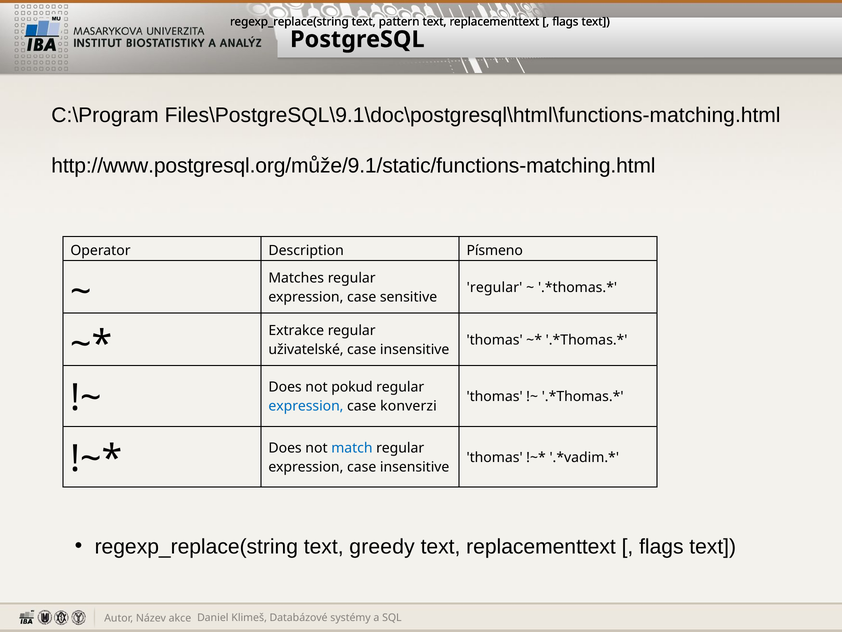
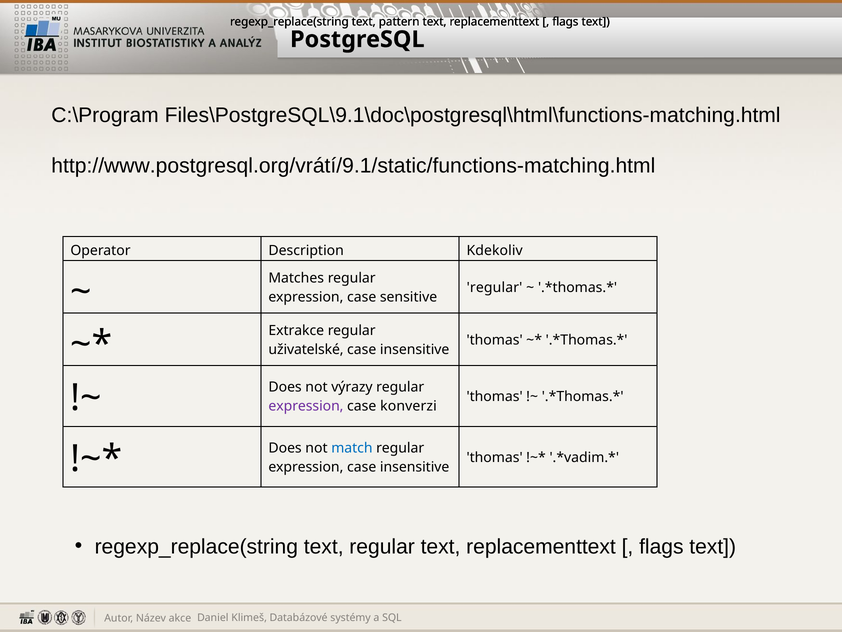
http://www.postgresql.org/může/9.1/static/functions-matching.html: http://www.postgresql.org/může/9.1/static/functions-matching.html -> http://www.postgresql.org/vrátí/9.1/static/functions-matching.html (353, 166)
Písmeno: Písmeno -> Kdekoliv (495, 250)
pokud: pokud -> výrazy (352, 387)
expression colour: blue -> purple (306, 406)
text greedy: greedy -> regular (382, 546)
